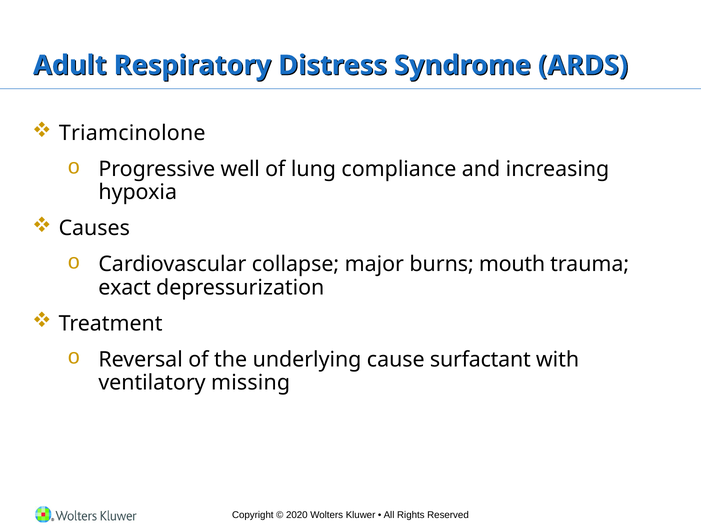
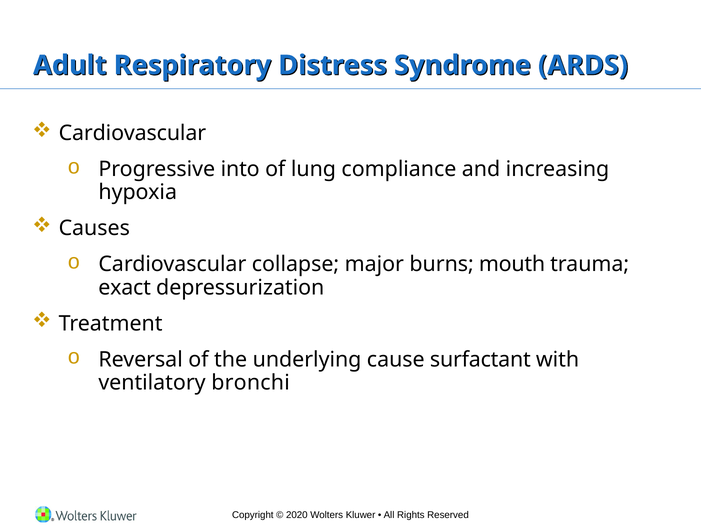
Triamcinolone: Triamcinolone -> Cardiovascular (132, 133)
well: well -> into (240, 169)
missing: missing -> bronchi (251, 382)
